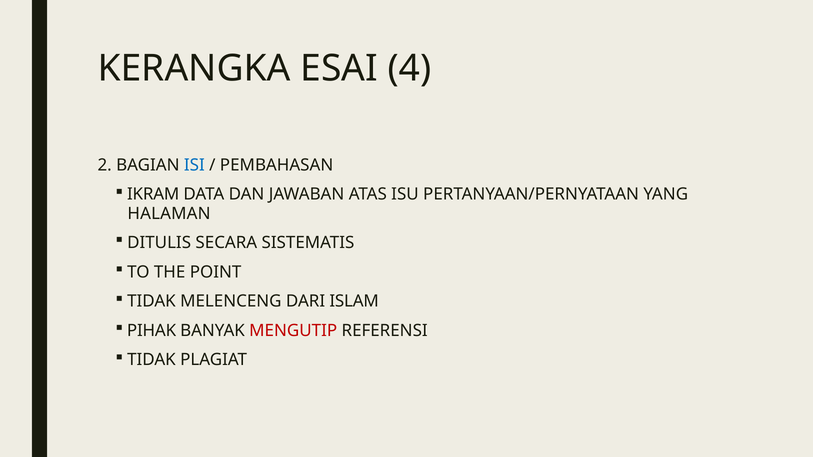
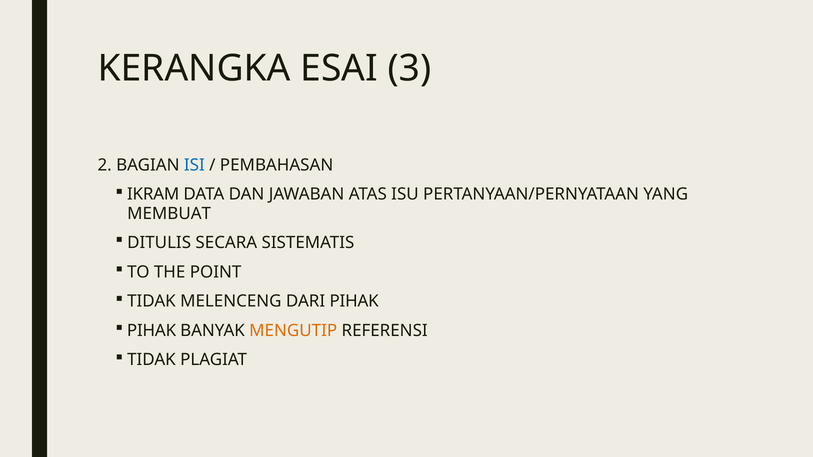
4: 4 -> 3 (409, 68)
HALAMAN: HALAMAN -> MEMBUAT (169, 214)
DARI ISLAM: ISLAM -> PIHAK (354, 301)
MENGUTIP colour: red -> orange (293, 331)
